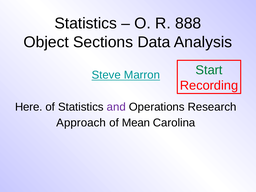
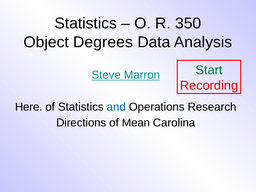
888: 888 -> 350 (188, 23)
Sections: Sections -> Degrees (103, 42)
and colour: purple -> blue (116, 107)
Approach: Approach -> Directions (81, 123)
